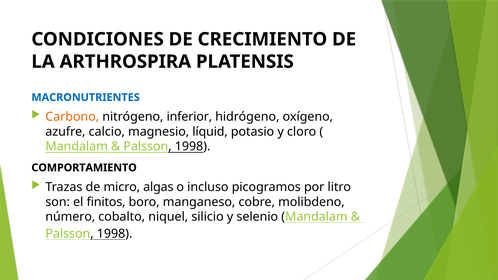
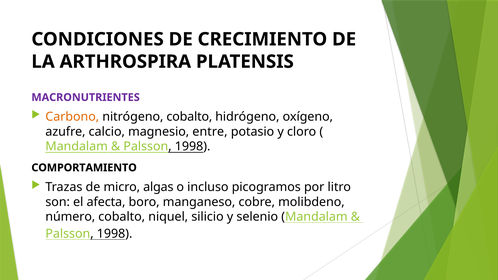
MACRONUTRIENTES colour: blue -> purple (86, 97)
nitrógeno inferior: inferior -> cobalto (189, 117)
líquid: líquid -> entre (210, 132)
finitos: finitos -> afecta (106, 202)
